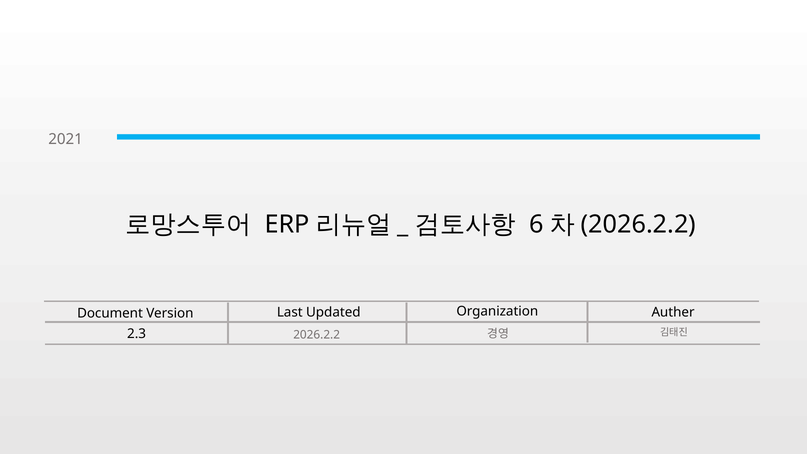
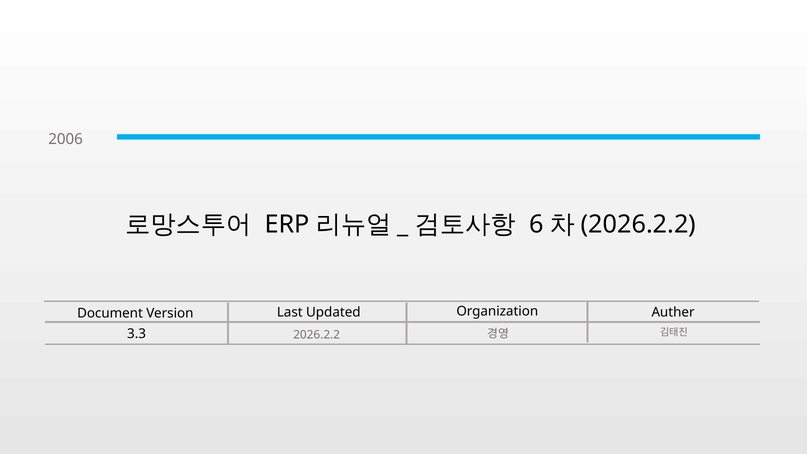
2021: 2021 -> 2006 (66, 139)
2.3: 2.3 -> 3.3 (137, 334)
